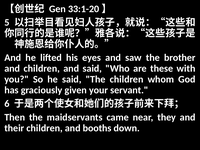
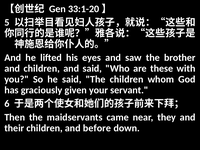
booths: booths -> before (97, 128)
